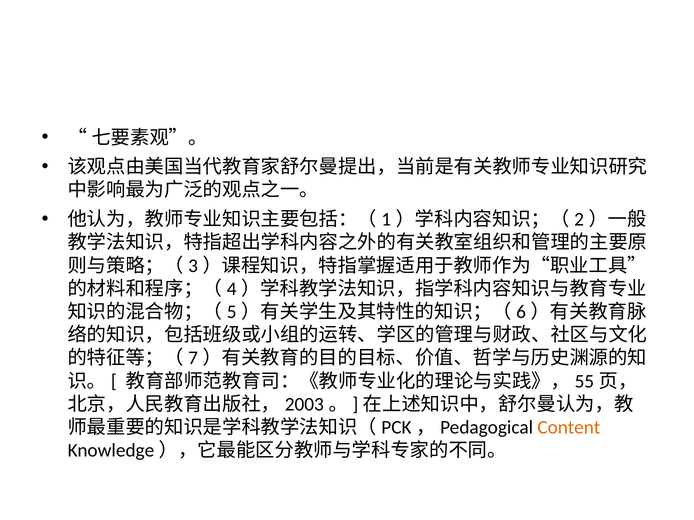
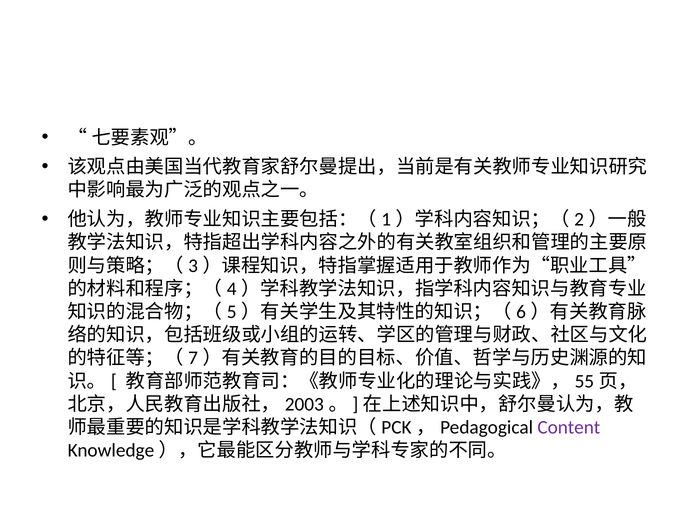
Content colour: orange -> purple (569, 428)
